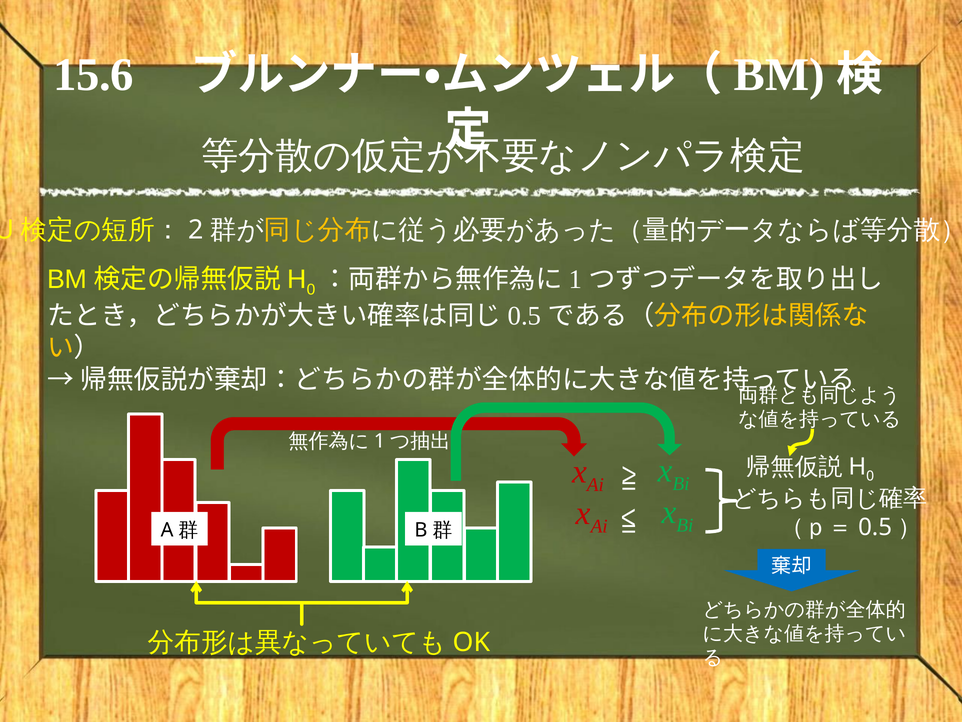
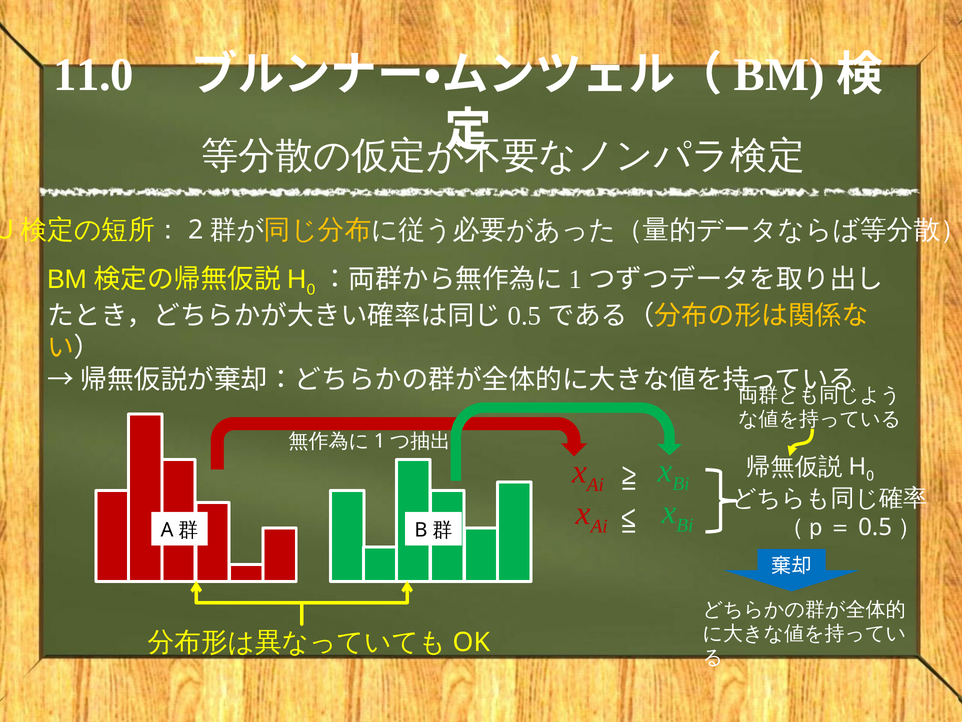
15.6: 15.6 -> 11.0 (94, 75)
